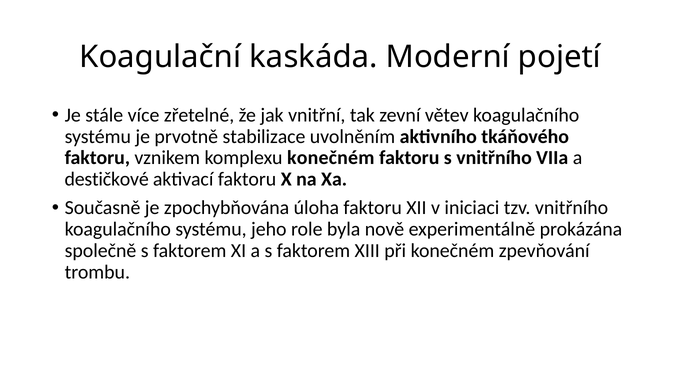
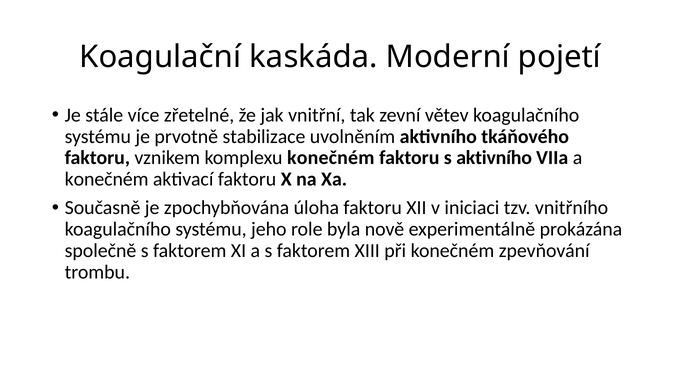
s vnitřního: vnitřního -> aktivního (494, 158)
destičkové: destičkové -> konečném (107, 179)
